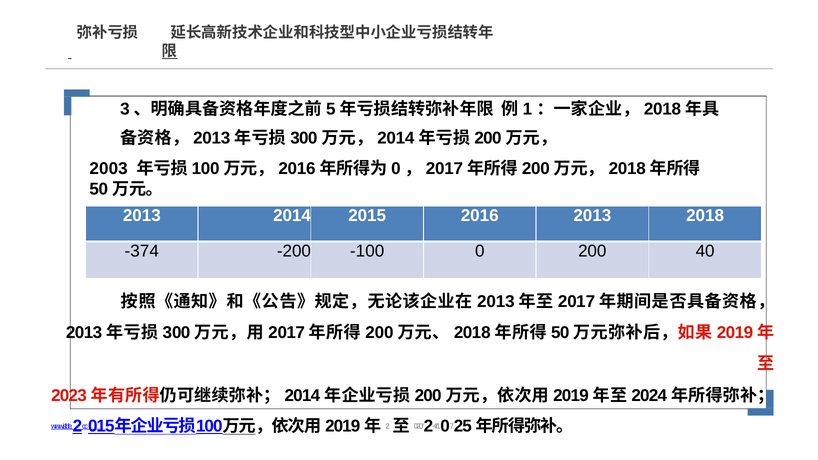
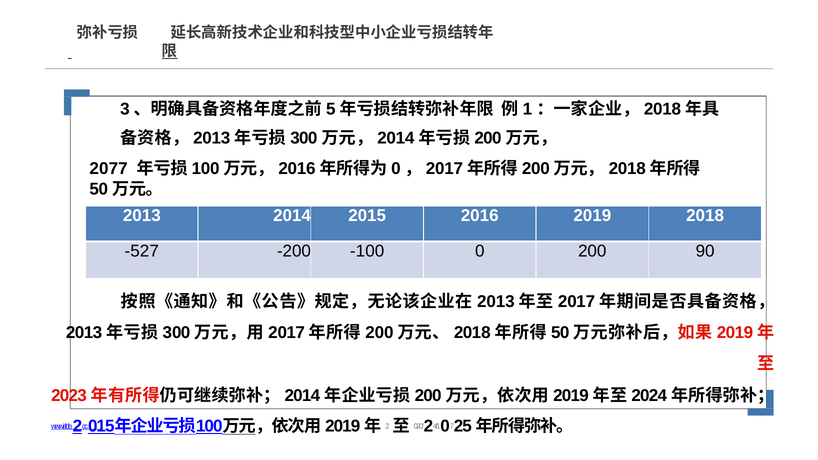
2003: 2003 -> 2077 (109, 169)
2016 2013: 2013 -> 2019 (592, 216)
-374: -374 -> -527 (142, 251)
40: 40 -> 90 (705, 251)
